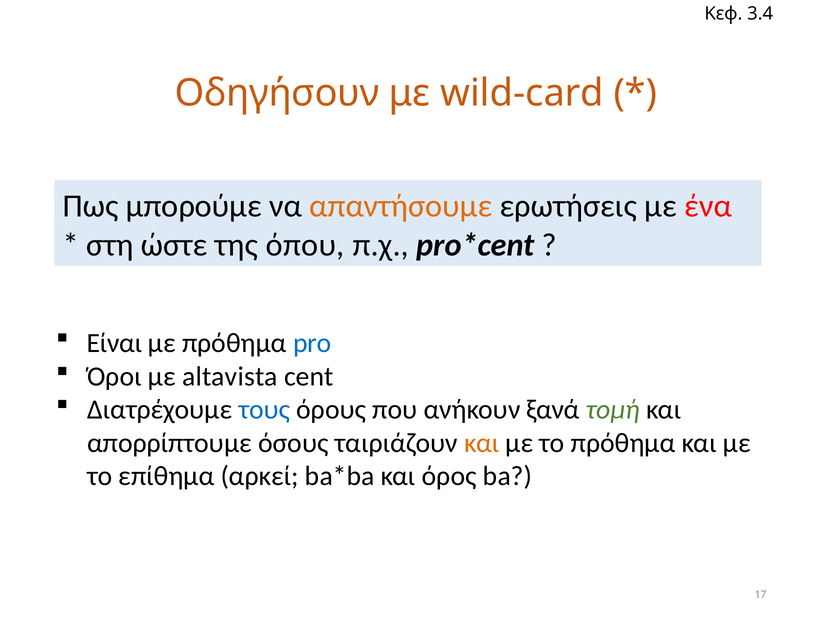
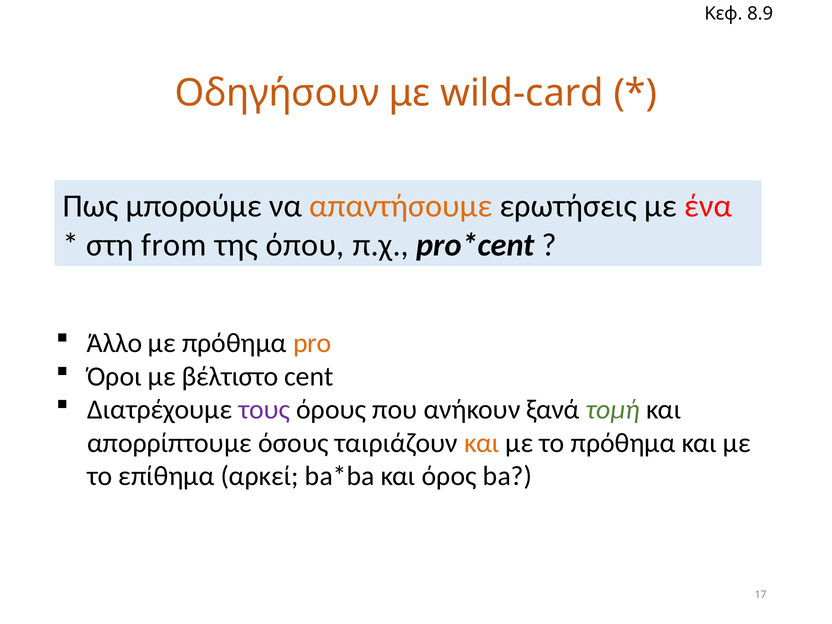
3.4: 3.4 -> 8.9 (760, 14)
ώστε: ώστε -> from (174, 245)
Είναι: Είναι -> Άλλο (115, 343)
pro colour: blue -> orange (312, 343)
altavista: altavista -> βέλτιστο (230, 376)
τους colour: blue -> purple (264, 410)
